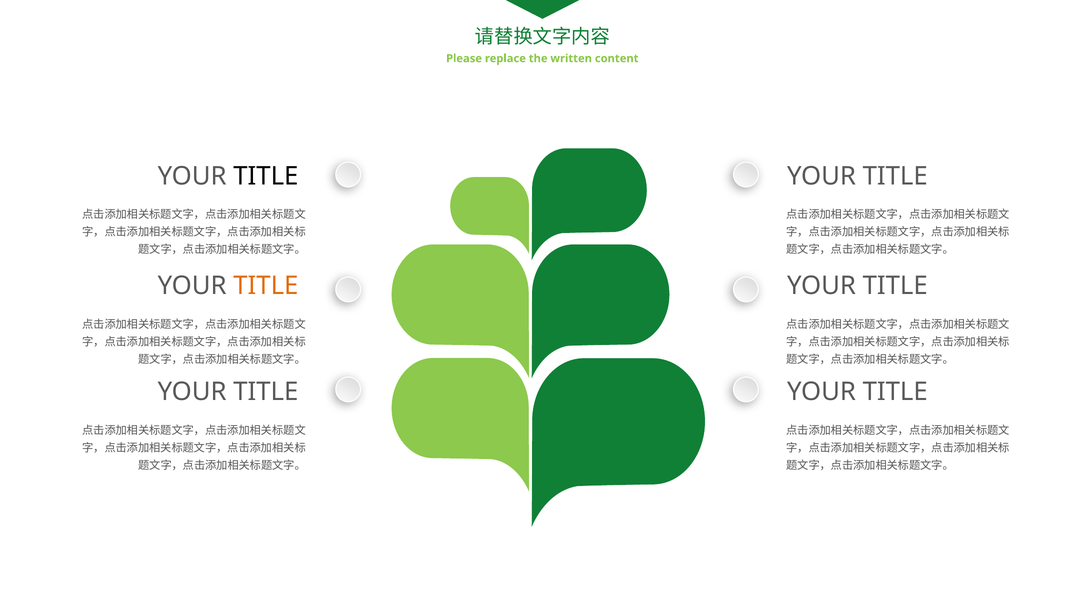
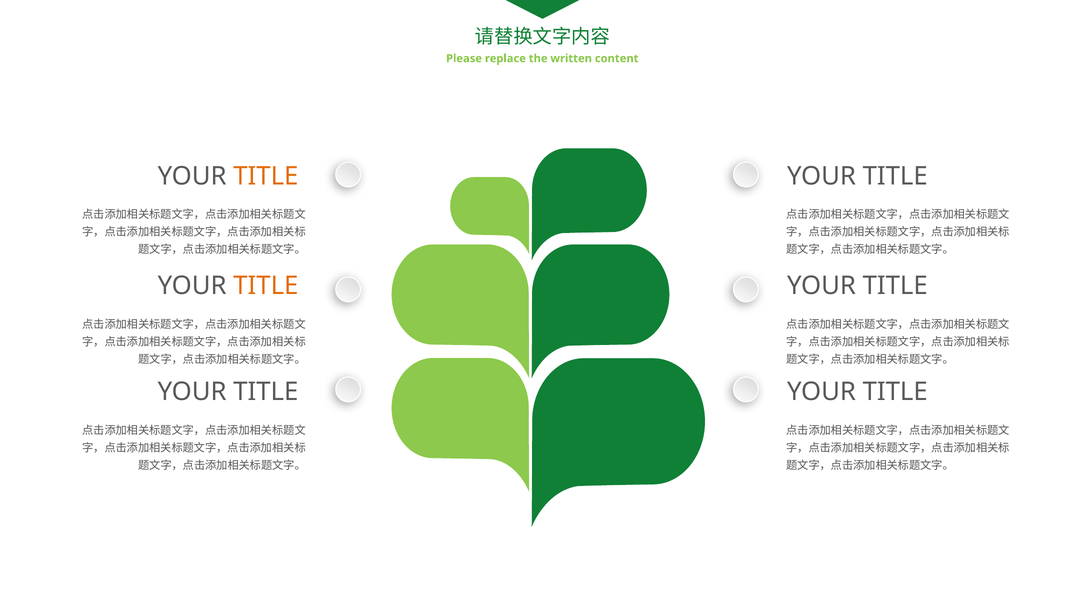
TITLE colour: black -> orange (266, 176)
